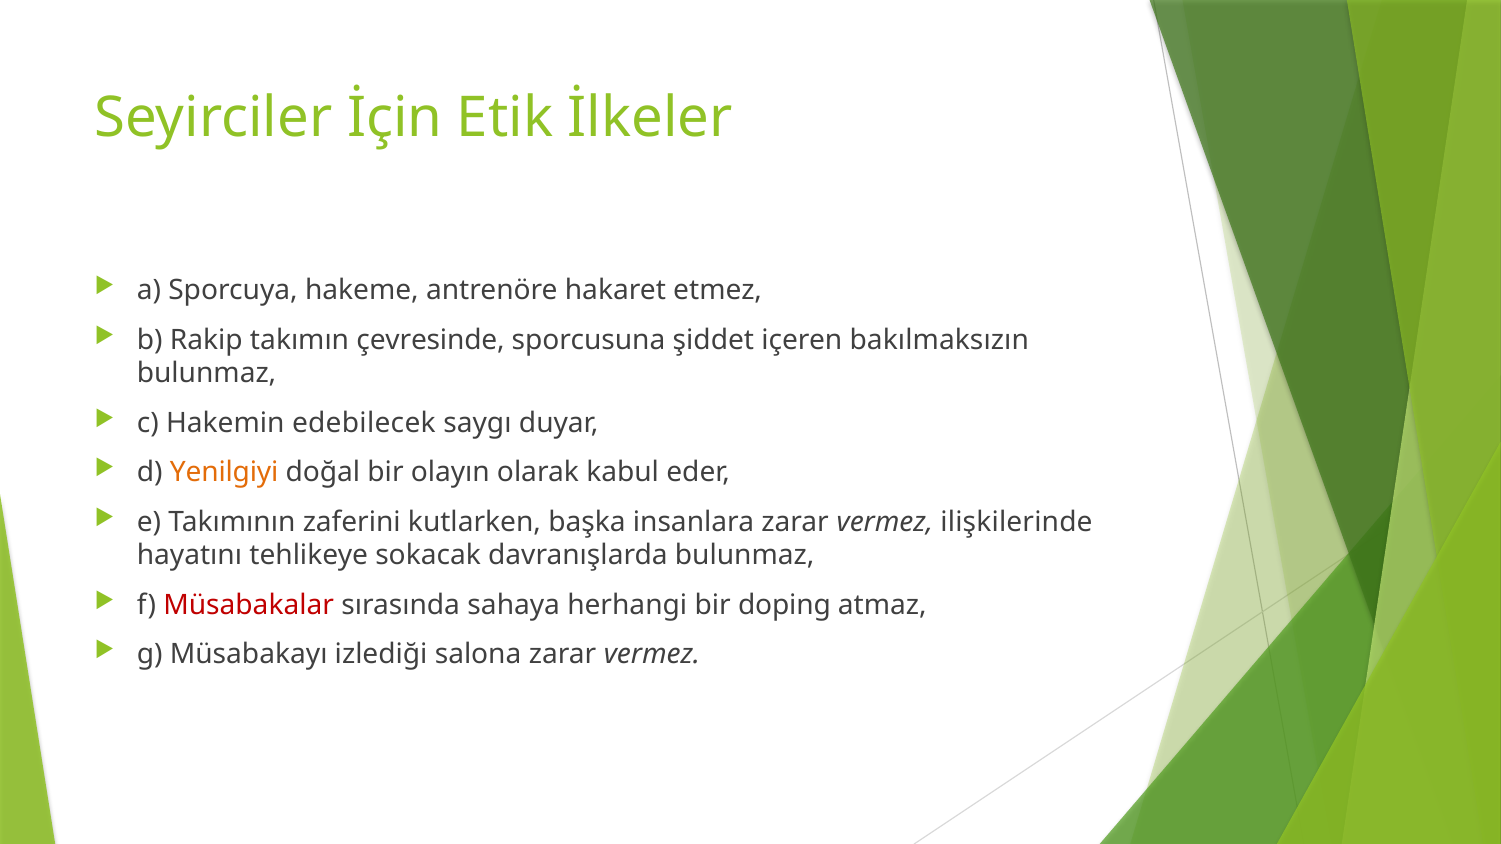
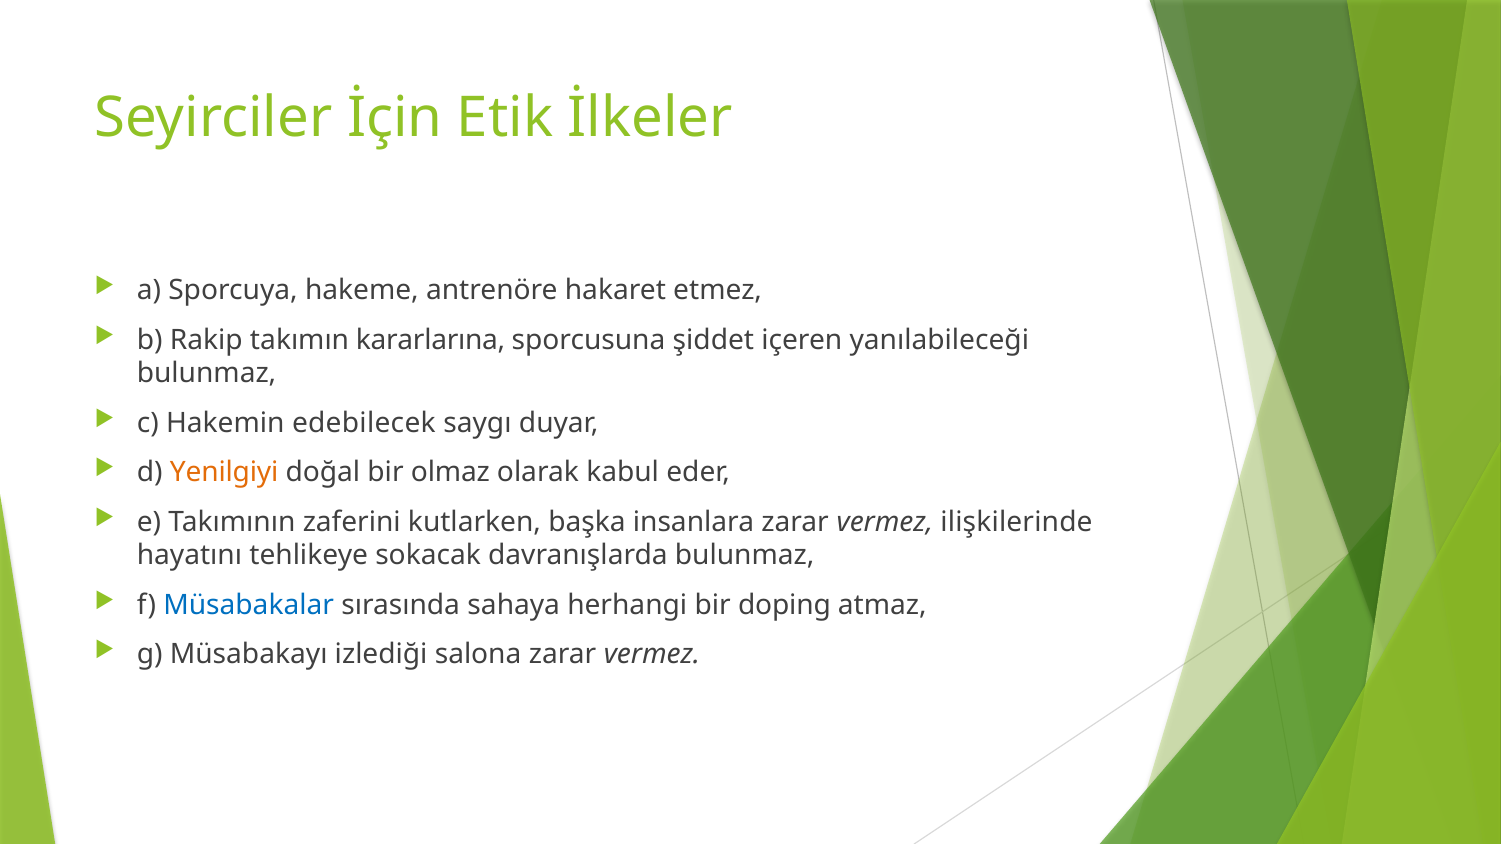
çevresinde: çevresinde -> kararlarına (431, 340)
bakılmaksızın: bakılmaksızın -> yanılabileceği (939, 340)
olayın: olayın -> olmaz (450, 473)
Müsabakalar colour: red -> blue (249, 605)
